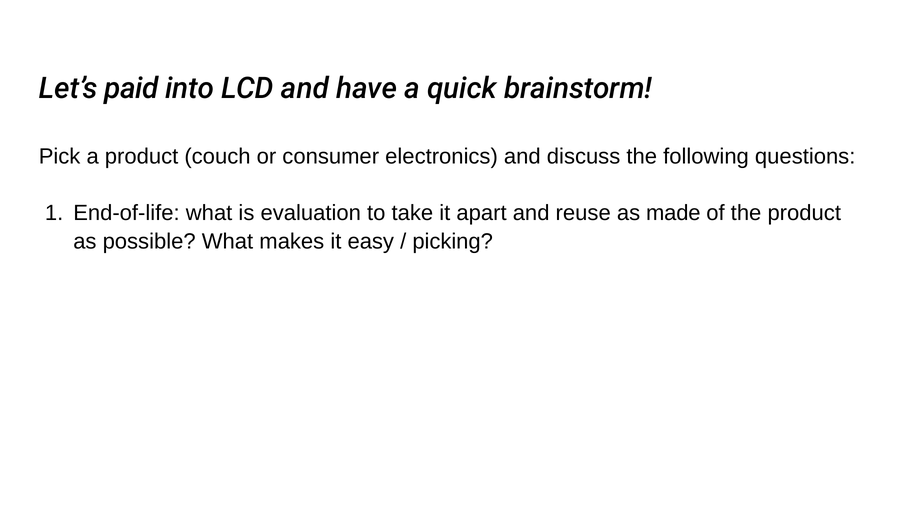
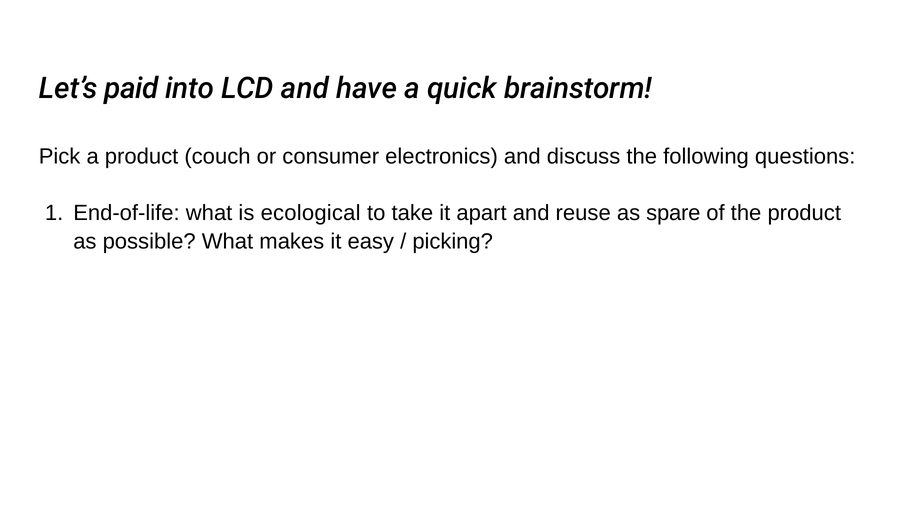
evaluation: evaluation -> ecological (311, 213)
made: made -> spare (673, 213)
